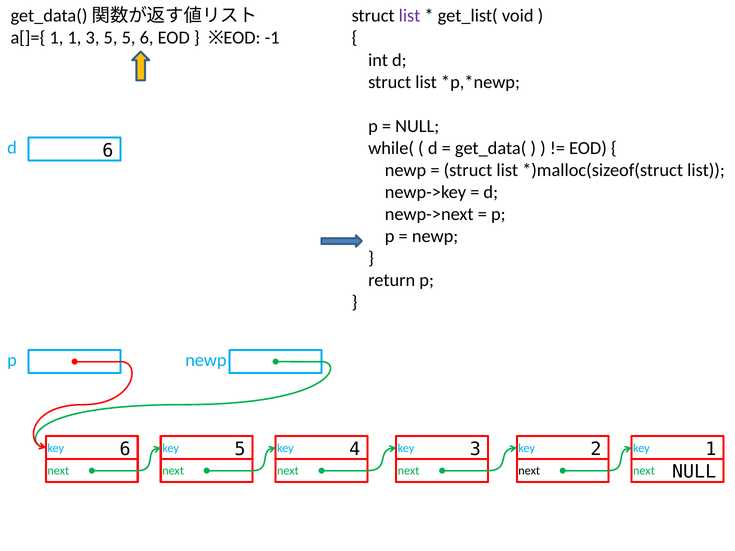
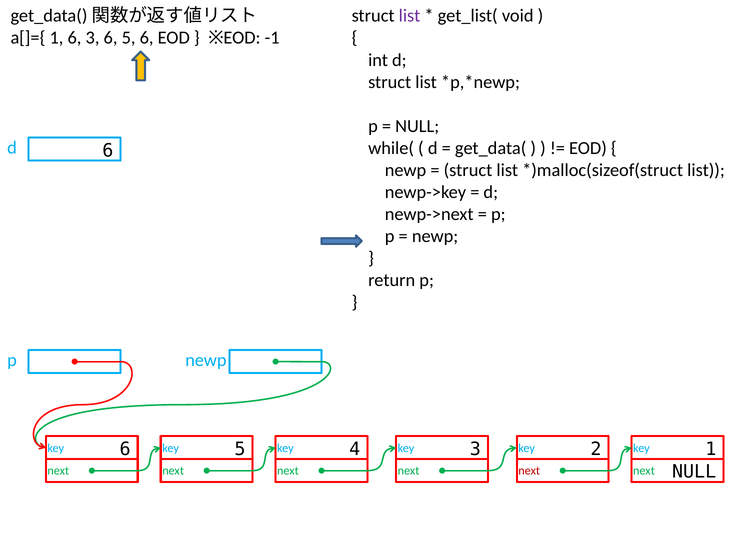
1 1: 1 -> 6 (74, 38)
3 5: 5 -> 6 (111, 38)
next colour: black -> red (529, 471)
